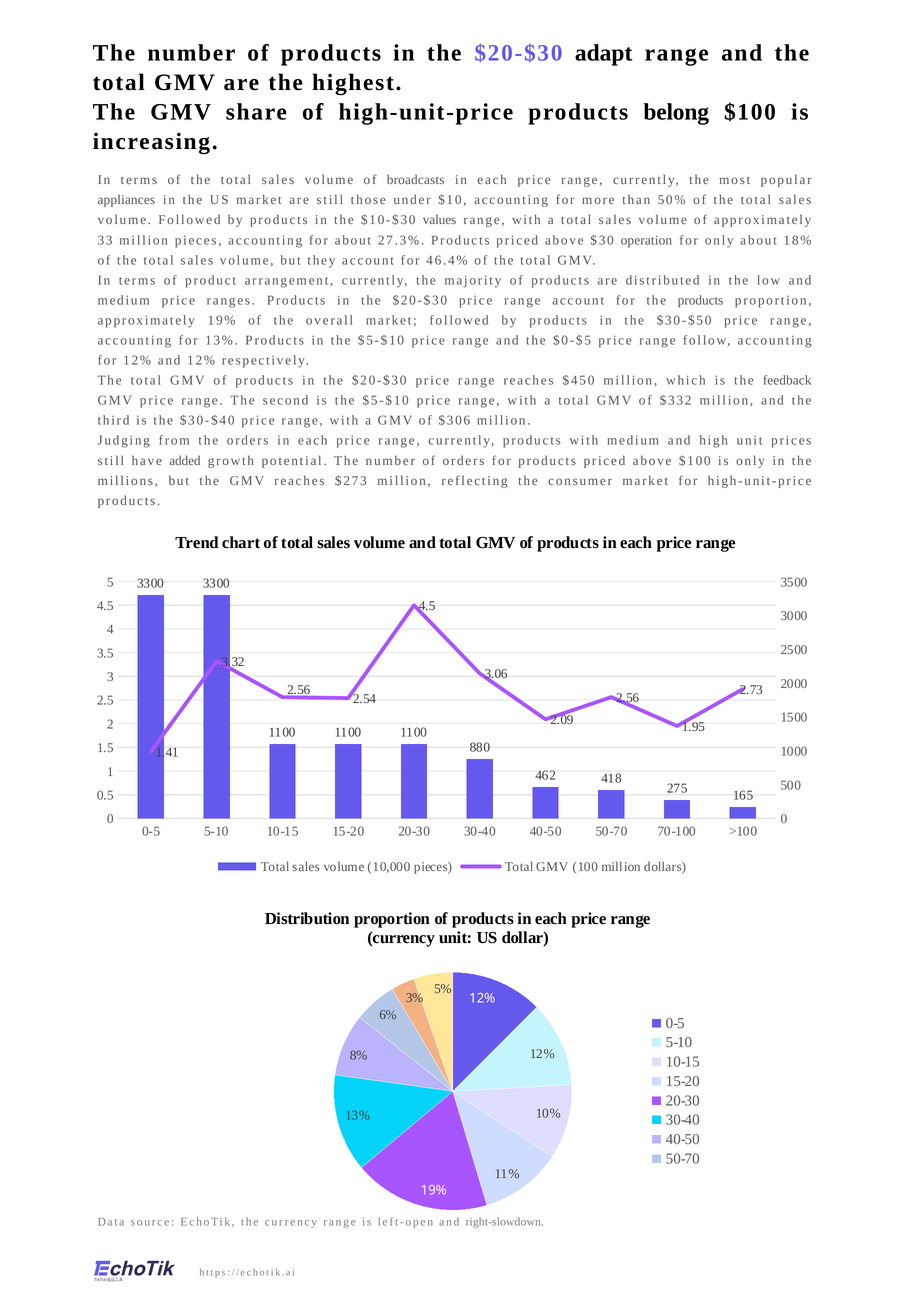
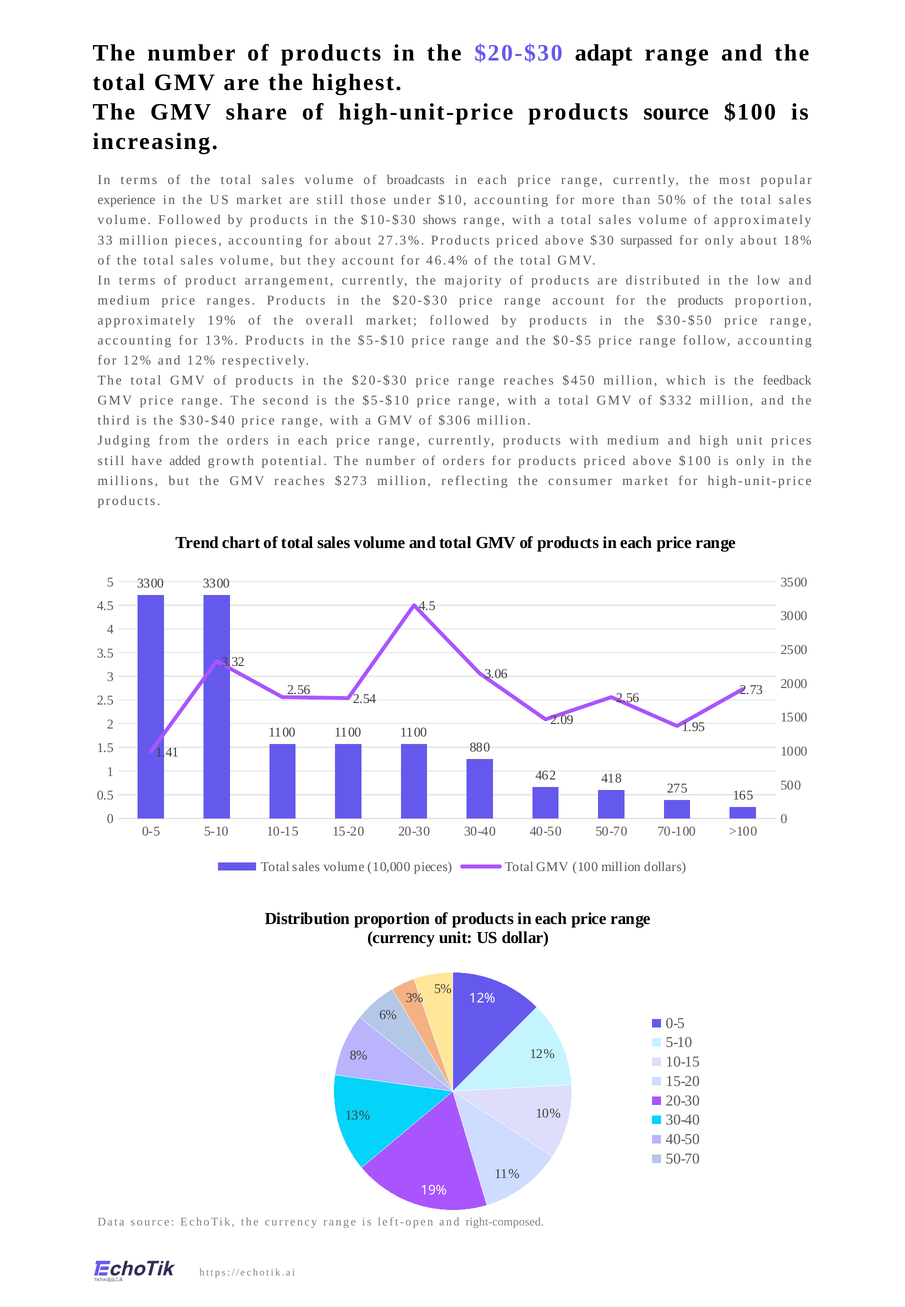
products belong: belong -> source (676, 112)
appliances: appliances -> experience (126, 200)
values: values -> shows (440, 220)
operation: operation -> surpassed (647, 240)
right-slowdown: right-slowdown -> right-composed (505, 1222)
